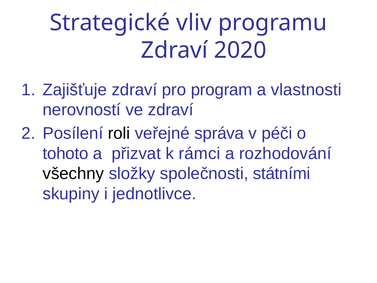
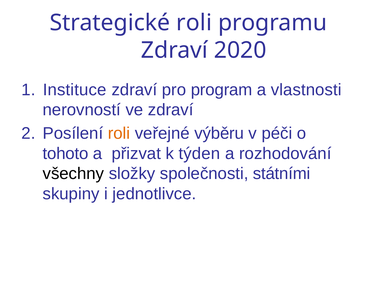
Strategické vliv: vliv -> roli (194, 23)
Zajišťuje: Zajišťuje -> Instituce (75, 90)
roli colour: black -> orange (119, 133)
správa: správa -> výběru (219, 133)
rámci: rámci -> týden (199, 153)
